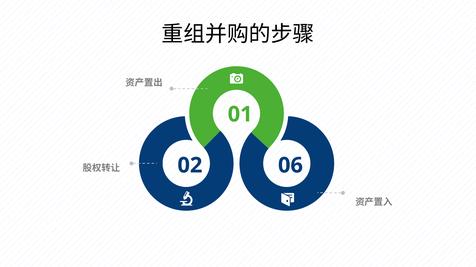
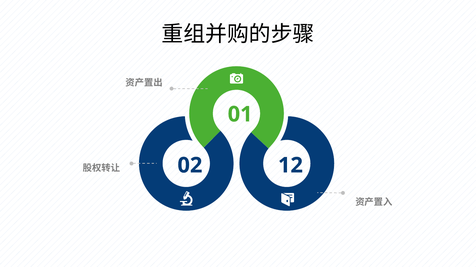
06: 06 -> 12 (290, 166)
